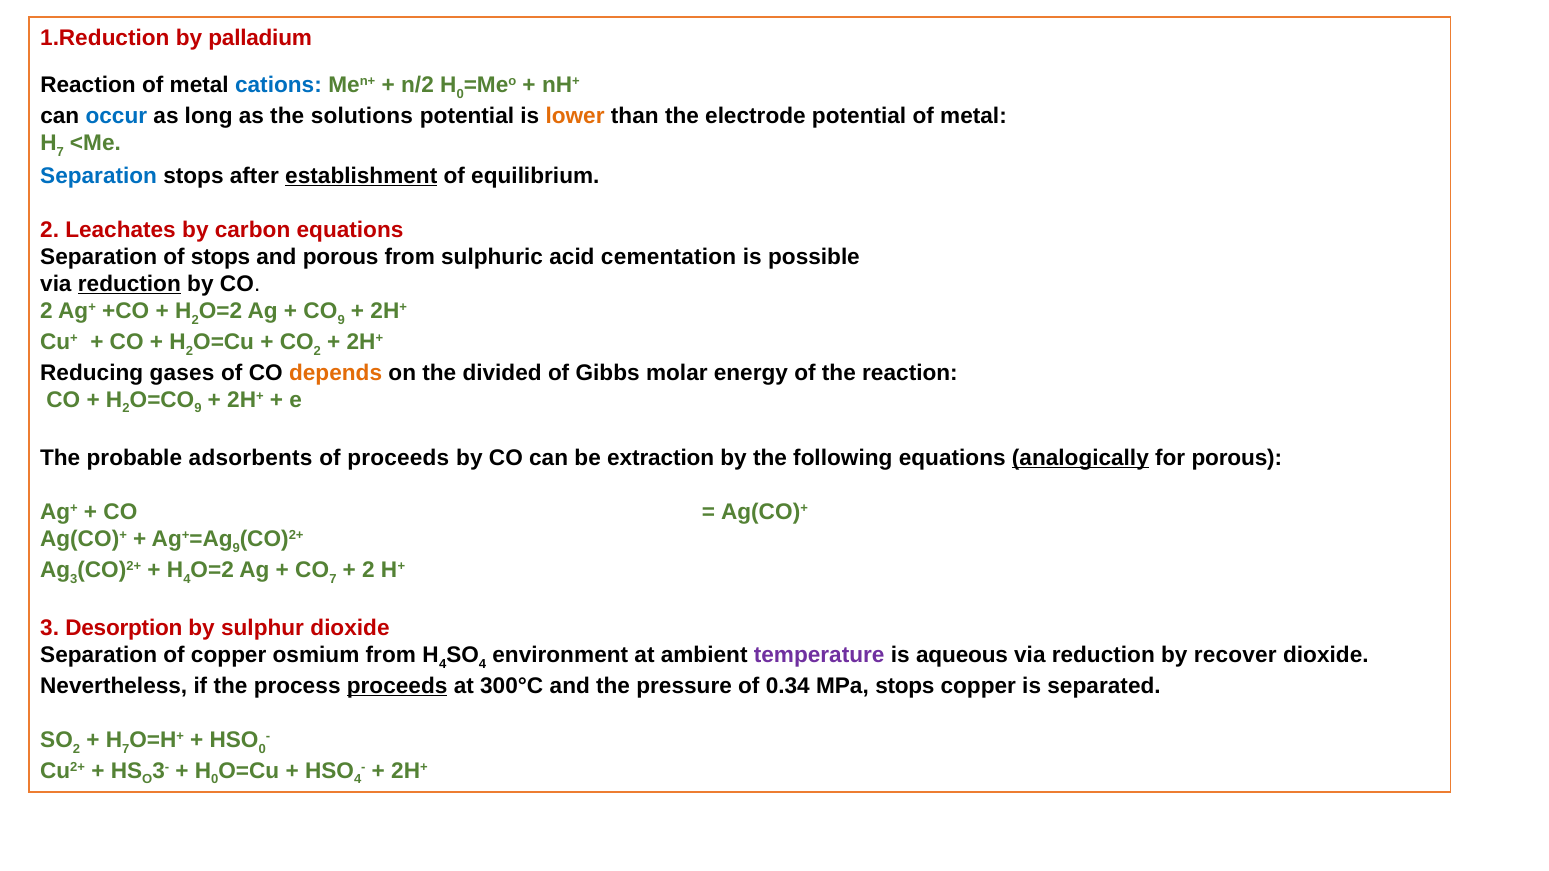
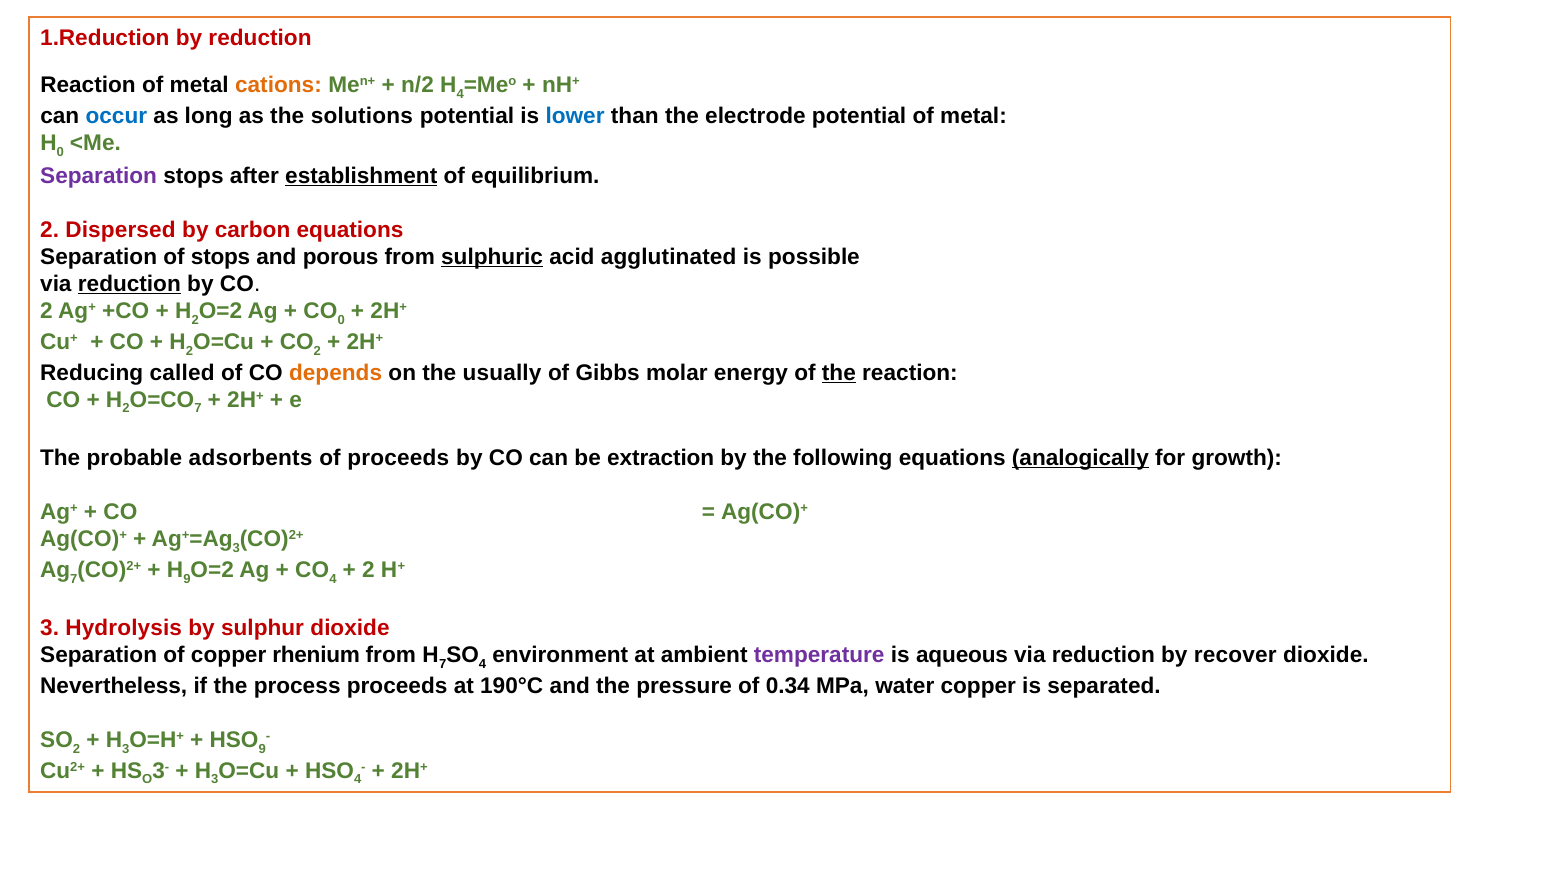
by palladium: palladium -> reduction (260, 38)
cations colour: blue -> orange (278, 85)
0: 0 -> 4 (460, 94)
lower colour: orange -> blue (575, 116)
7: 7 -> 0 (60, 152)
Separation colour: blue -> purple (99, 176)
Leachates: Leachates -> Dispersed (120, 230)
sulphuric underline: none -> present (492, 257)
cementation: cementation -> agglutinated (669, 257)
CO 9: 9 -> 0 (341, 320)
gases: gases -> called (182, 373)
divided: divided -> usually (502, 373)
the underline: none -> present (839, 373)
9: 9 -> 7 (198, 409)
for porous: porous -> growth (1237, 458)
9: 9 -> 3 (236, 548)
Ag 3: 3 -> 7 (74, 579)
4: 4 -> 9 (187, 579)
CO 7: 7 -> 4 (333, 579)
Desorption: Desorption -> Hydrolysis (124, 628)
osmium: osmium -> rhenium (316, 655)
4: 4 -> 7 (443, 664)
proceeds underline: present -> none (397, 686)
300°C: 300°C -> 190°C (512, 686)
MPa stops: stops -> water (905, 686)
7: 7 -> 3 (126, 749)
0: 0 -> 9 (262, 749)
0: 0 -> 3 (215, 780)
